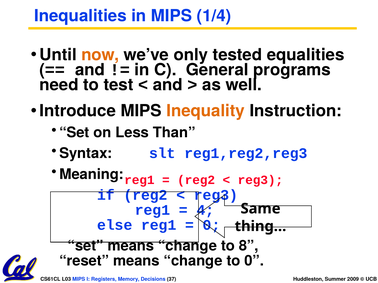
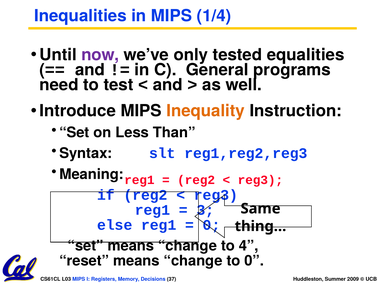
now colour: orange -> purple (100, 55)
4: 4 -> 3 (205, 210)
8: 8 -> 4 (249, 246)
